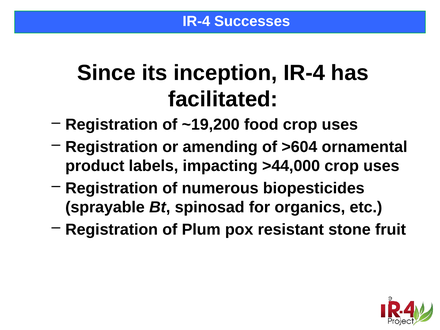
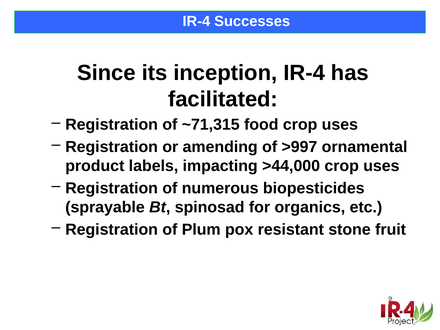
~19,200: ~19,200 -> ~71,315 (211, 125)
>604: >604 -> >997 (299, 147)
